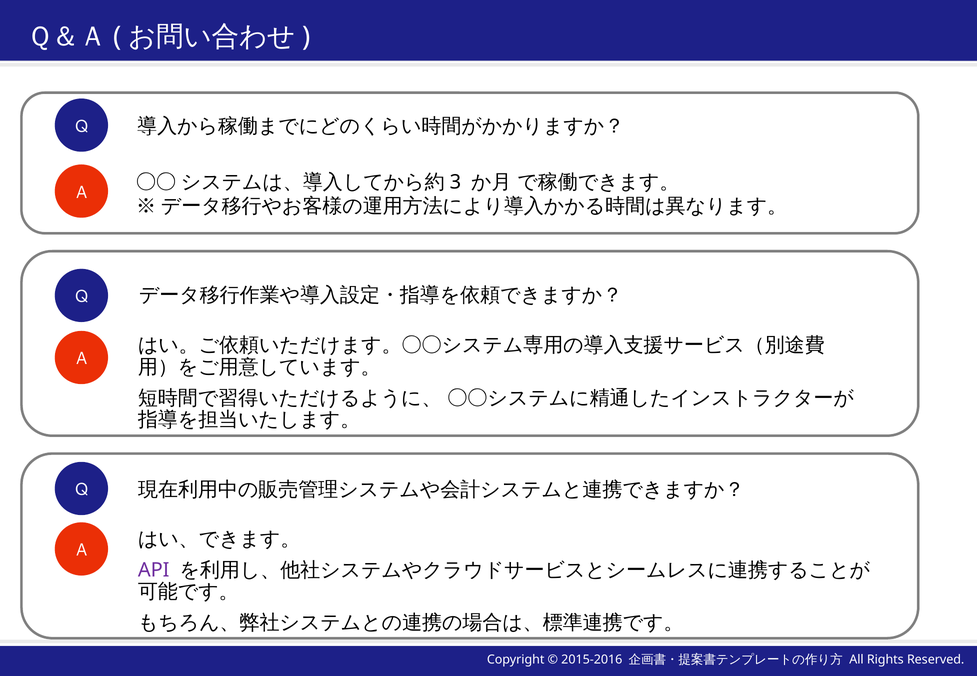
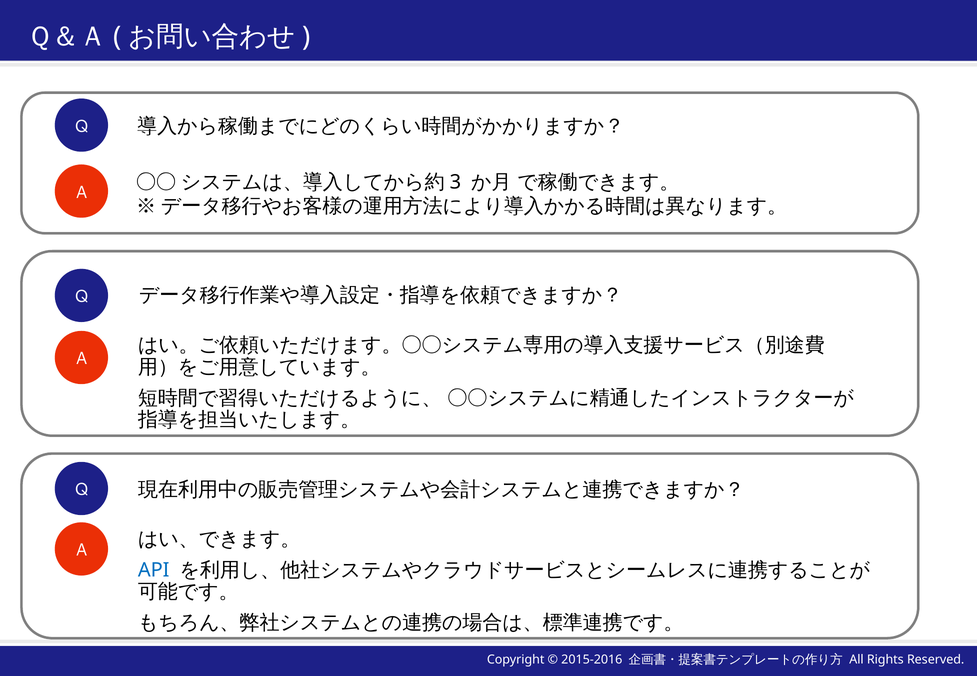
API colour: purple -> blue (154, 570)
